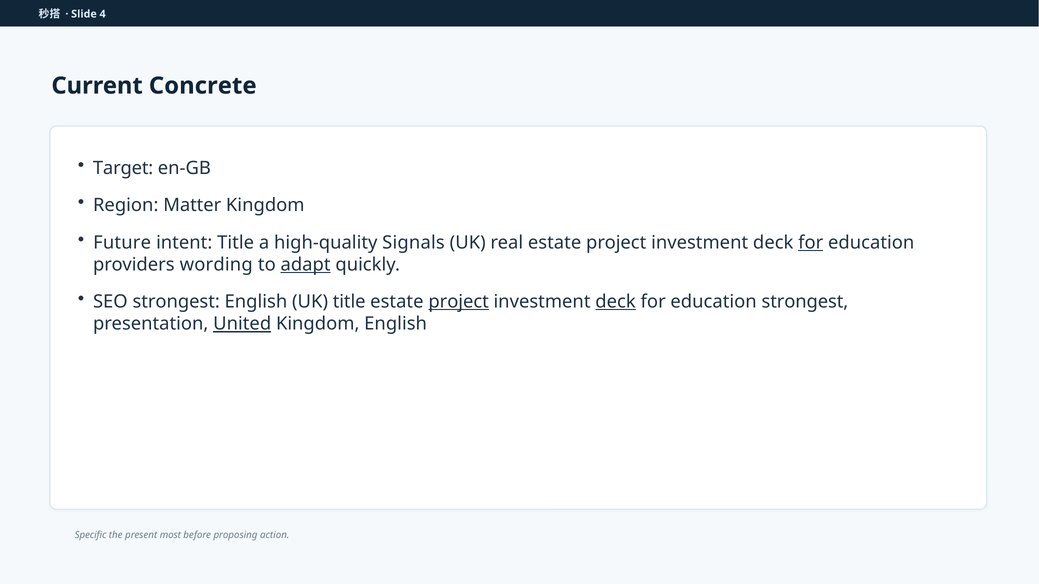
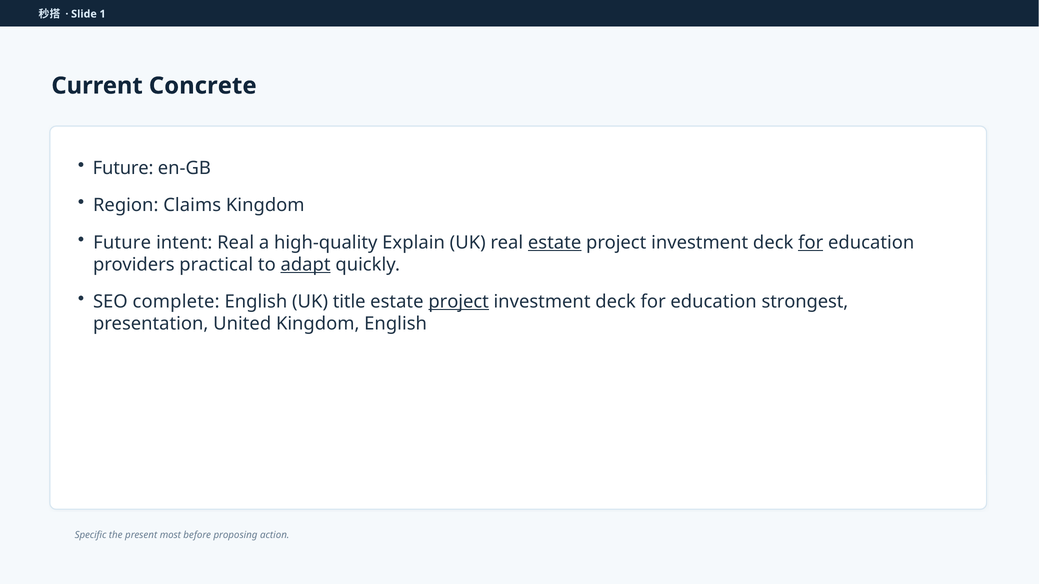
4: 4 -> 1 (103, 14)
Target: Target -> Future (123, 168)
Matter: Matter -> Claims (192, 205)
intent Title: Title -> Real (236, 243)
Signals: Signals -> Explain (414, 243)
estate underline: none -> present (555, 243)
wording: wording -> practical (216, 265)
SEO strongest: strongest -> complete (176, 302)
deck underline: present -> none (616, 302)
United underline: present -> none (242, 324)
